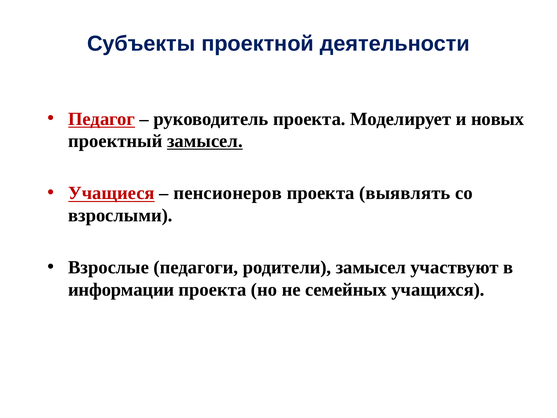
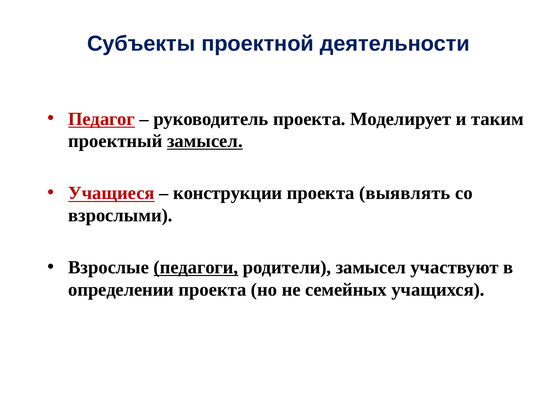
новых: новых -> таким (498, 119)
пенсионеров: пенсионеров -> конструкции (228, 193)
педагоги underline: none -> present (196, 267)
информации: информации -> определении (121, 290)
